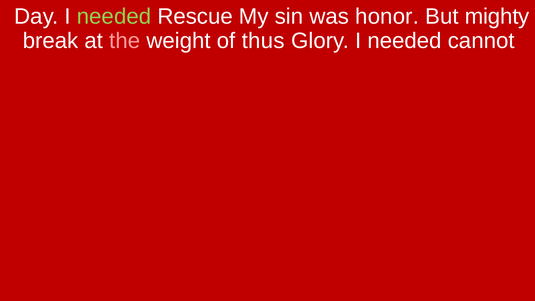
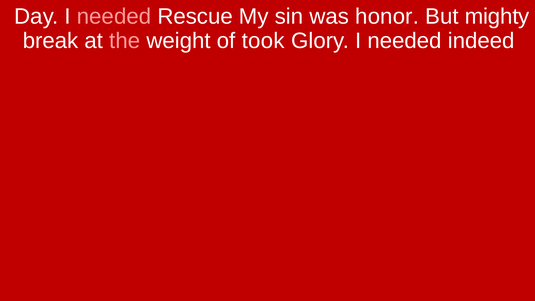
needed colour: light green -> pink (114, 17)
thus: thus -> took (263, 41)
cannot: cannot -> indeed (481, 41)
